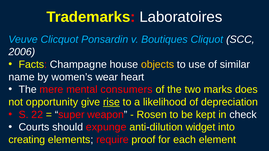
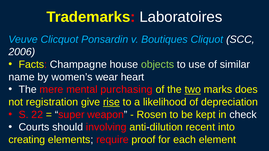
objects colour: yellow -> light green (158, 65)
consumers: consumers -> purchasing (126, 90)
two underline: none -> present (193, 90)
opportunity: opportunity -> registration (52, 102)
expunge: expunge -> involving (106, 127)
widget: widget -> recent (200, 127)
